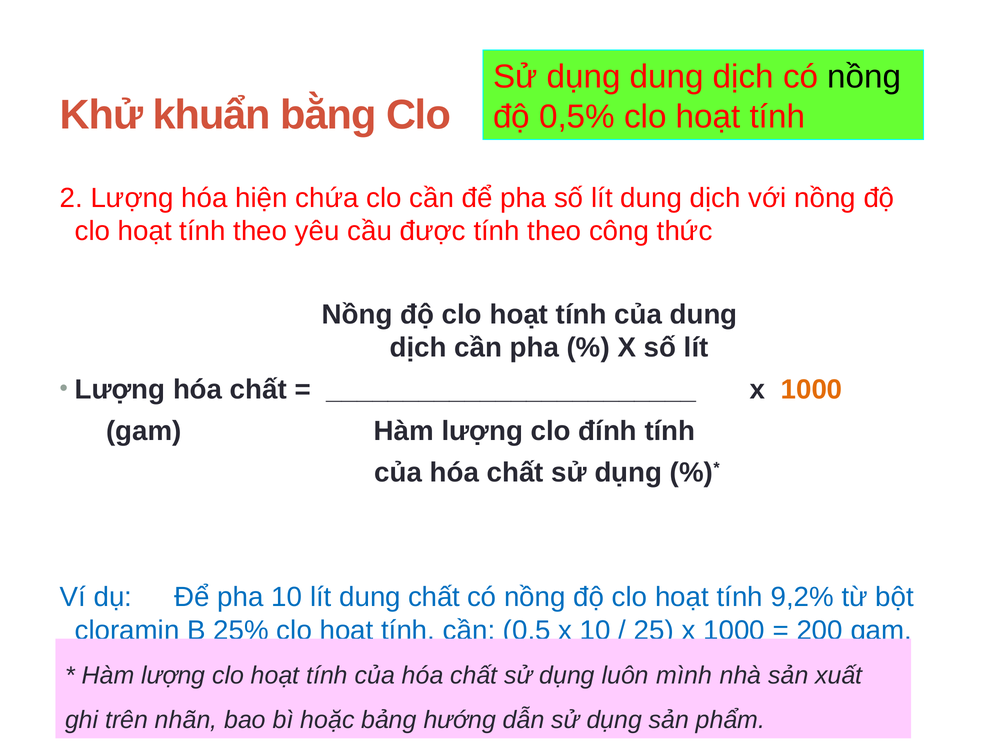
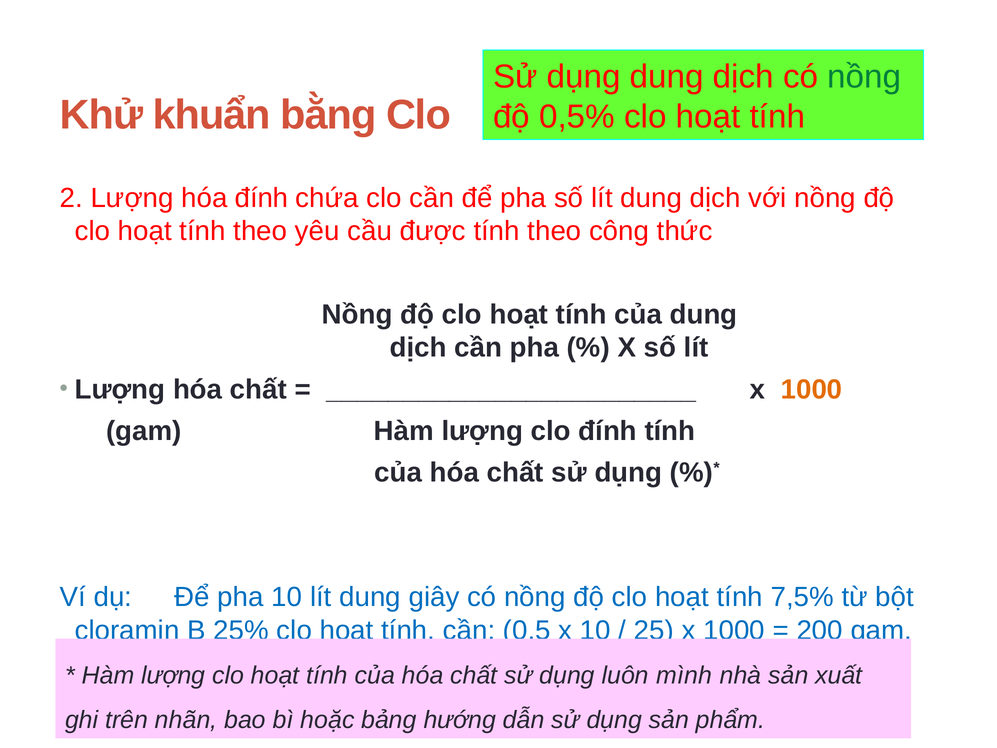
nồng colour: black -> green (864, 77)
hóa hiện: hiện -> đính (262, 198)
dung chất: chất -> giây (434, 597)
9,2%: 9,2% -> 7,5% (802, 597)
